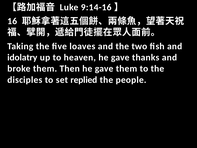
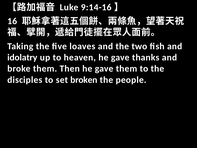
replied: replied -> broken (84, 80)
